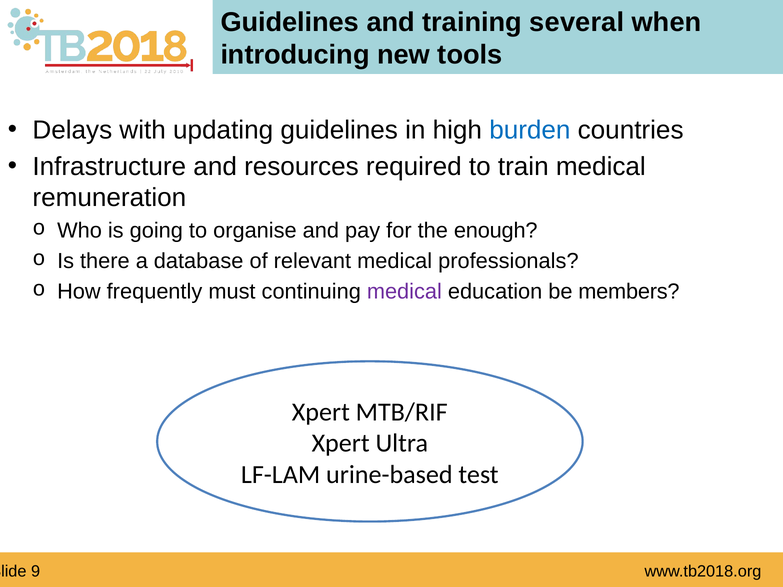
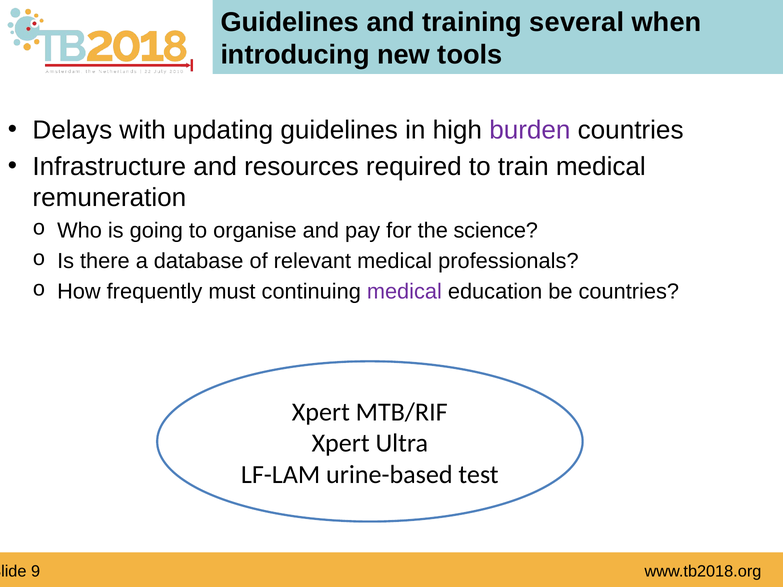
burden colour: blue -> purple (530, 130)
enough: enough -> science (496, 231)
be members: members -> countries (629, 292)
